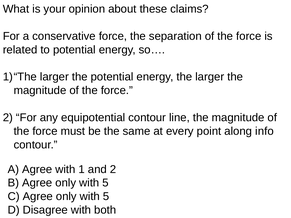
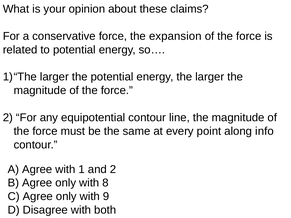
separation: separation -> expansion (175, 36)
5: 5 -> 8 (106, 183)
5: 5 -> 9 (106, 197)
